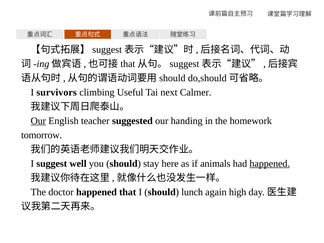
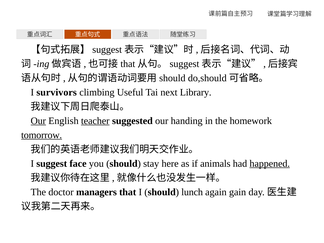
Calmer: Calmer -> Library (196, 92)
teacher underline: none -> present (95, 121)
tomorrow underline: none -> present (42, 135)
well: well -> face (78, 164)
doctor happened: happened -> managers (96, 192)
high: high -> gain (238, 192)
